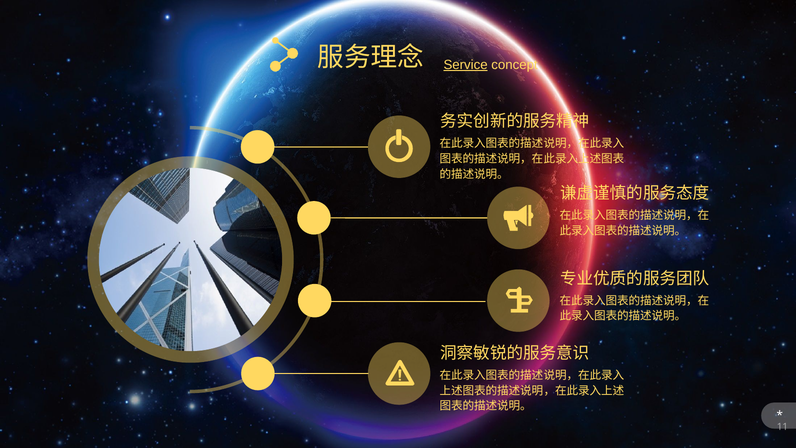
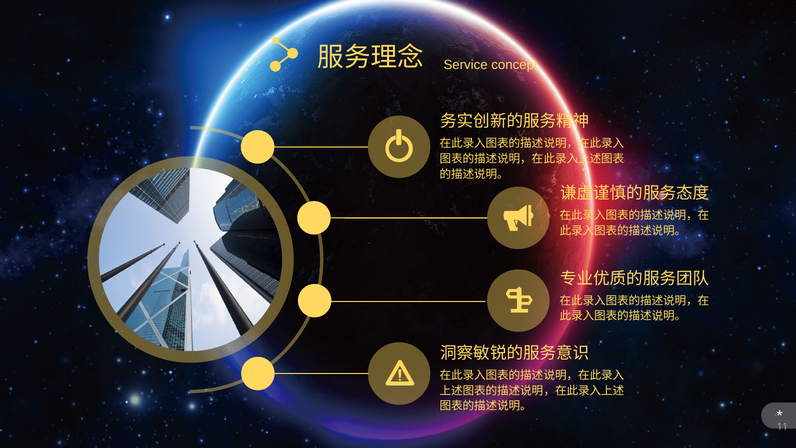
Service underline: present -> none (466, 65)
